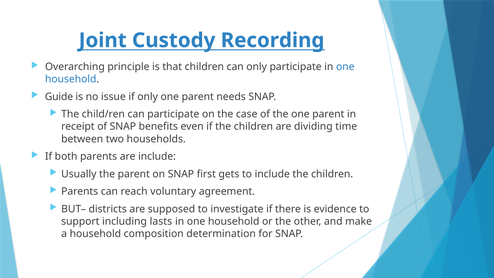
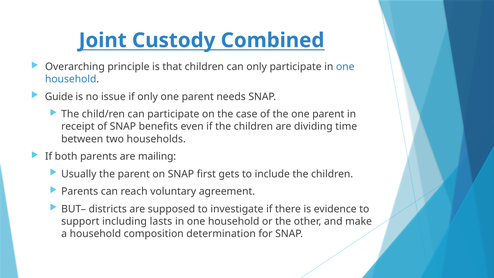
Recording: Recording -> Combined (273, 40)
are include: include -> mailing (157, 156)
